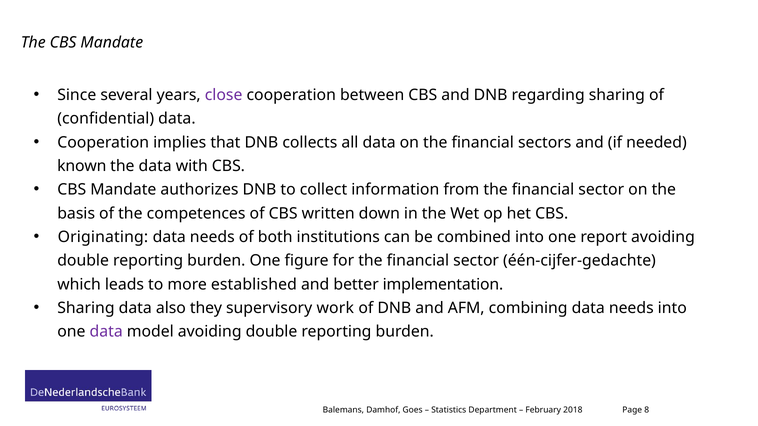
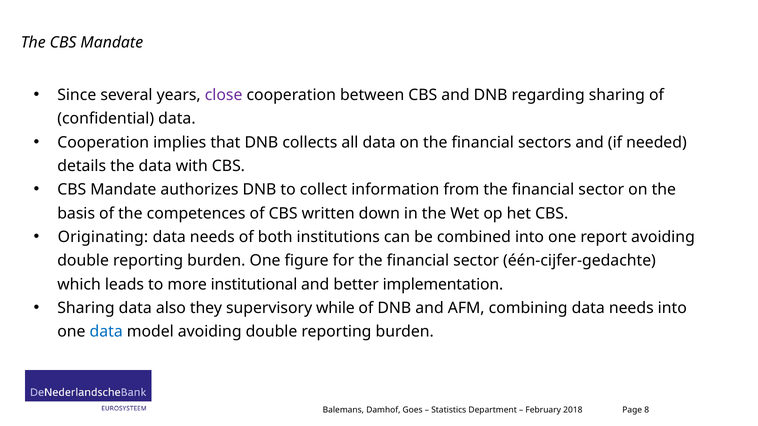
known: known -> details (82, 166)
established: established -> institutional (254, 285)
work: work -> while (335, 308)
data colour: purple -> blue (106, 332)
